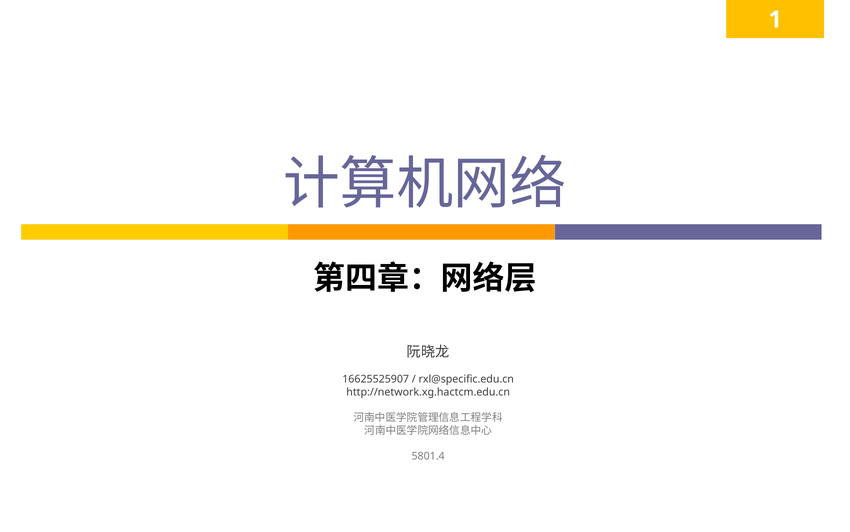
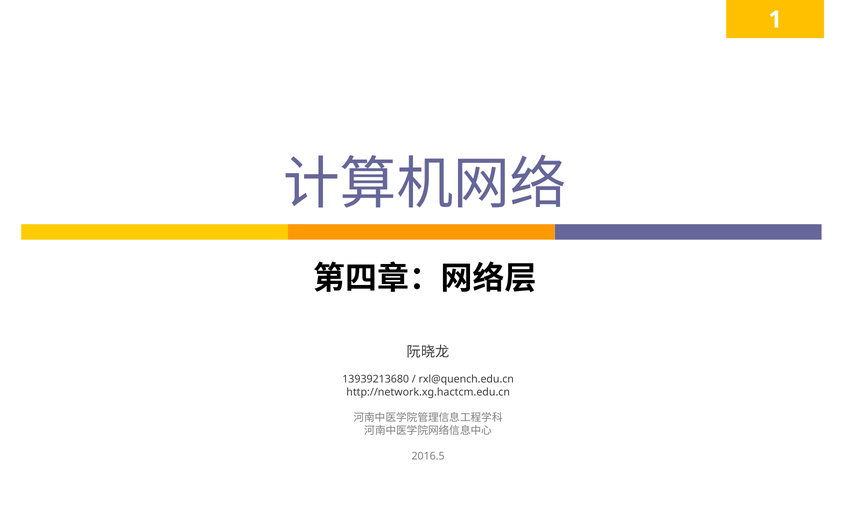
16625525907: 16625525907 -> 13939213680 (376, 379)
rxl@specific.edu.cn: rxl@specific.edu.cn -> rxl@quench.edu.cn (466, 379)
5801.4: 5801.4 -> 2016.5 (428, 455)
